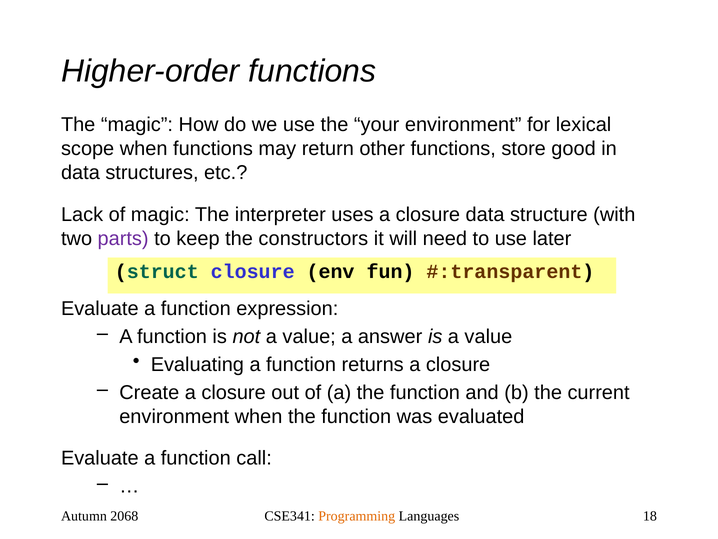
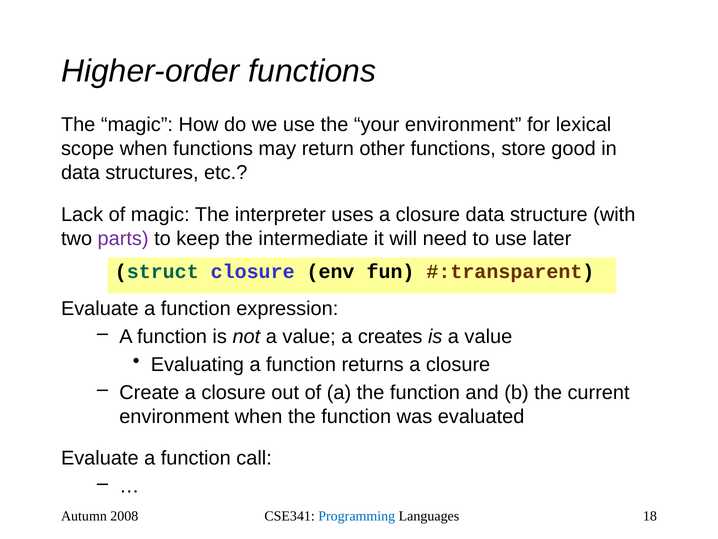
constructors: constructors -> intermediate (313, 238)
answer: answer -> creates (390, 336)
2068: 2068 -> 2008 (124, 516)
Programming colour: orange -> blue (357, 516)
